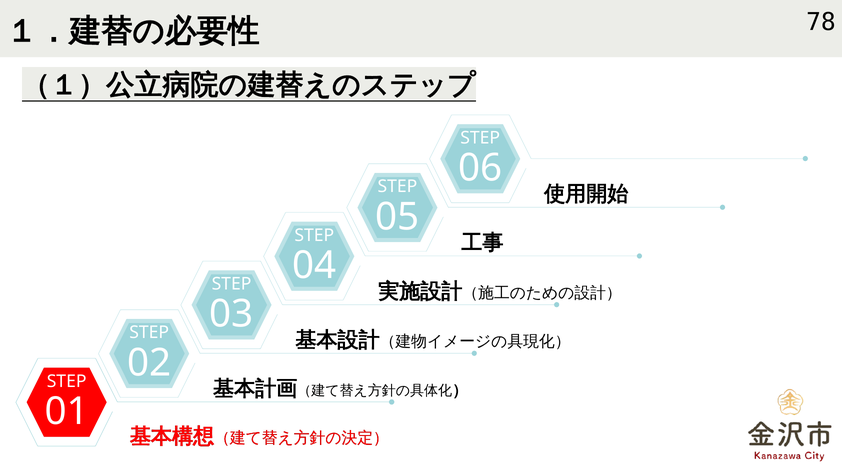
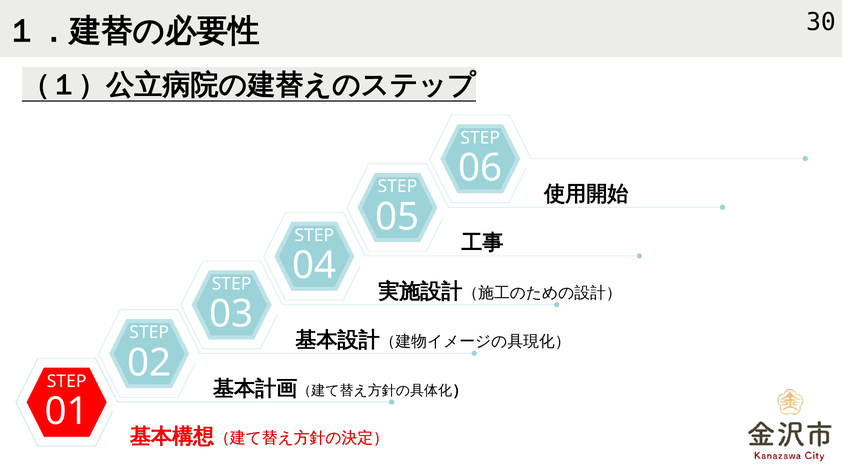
78: 78 -> 30 (821, 22)
